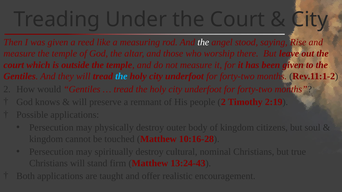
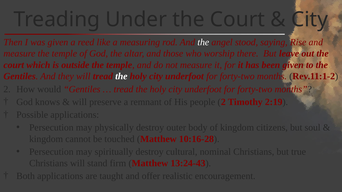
the colour: light blue -> white (121, 76)
